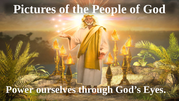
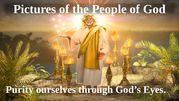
Power: Power -> Purity (20, 89)
